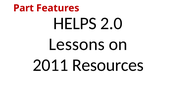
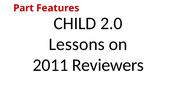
HELPS: HELPS -> CHILD (75, 23)
Resources: Resources -> Reviewers (108, 65)
